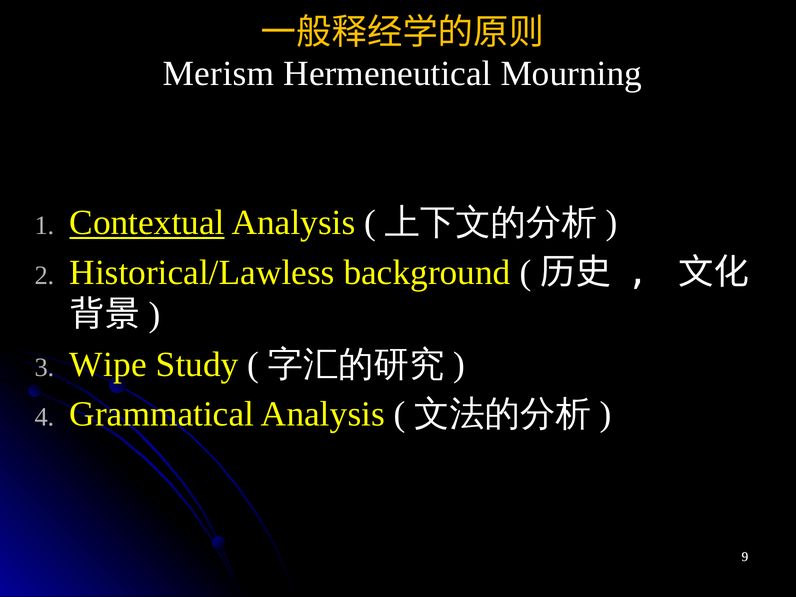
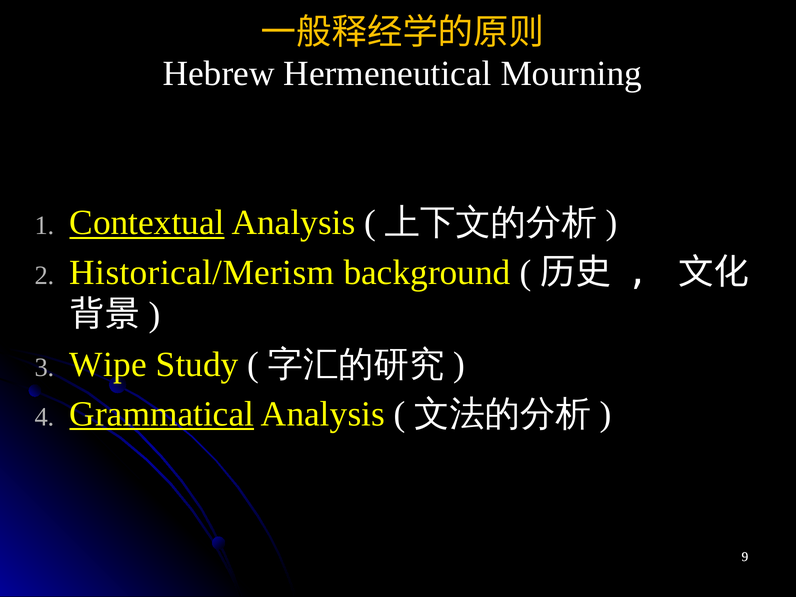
Merism: Merism -> Hebrew (219, 74)
Historical/Lawless: Historical/Lawless -> Historical/Merism (202, 272)
Grammatical underline: none -> present (162, 414)
